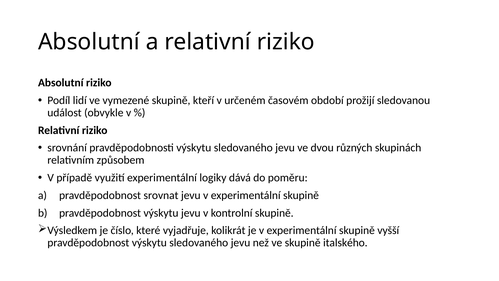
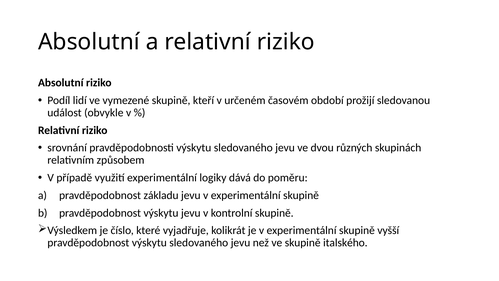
srovnat: srovnat -> základu (161, 195)
